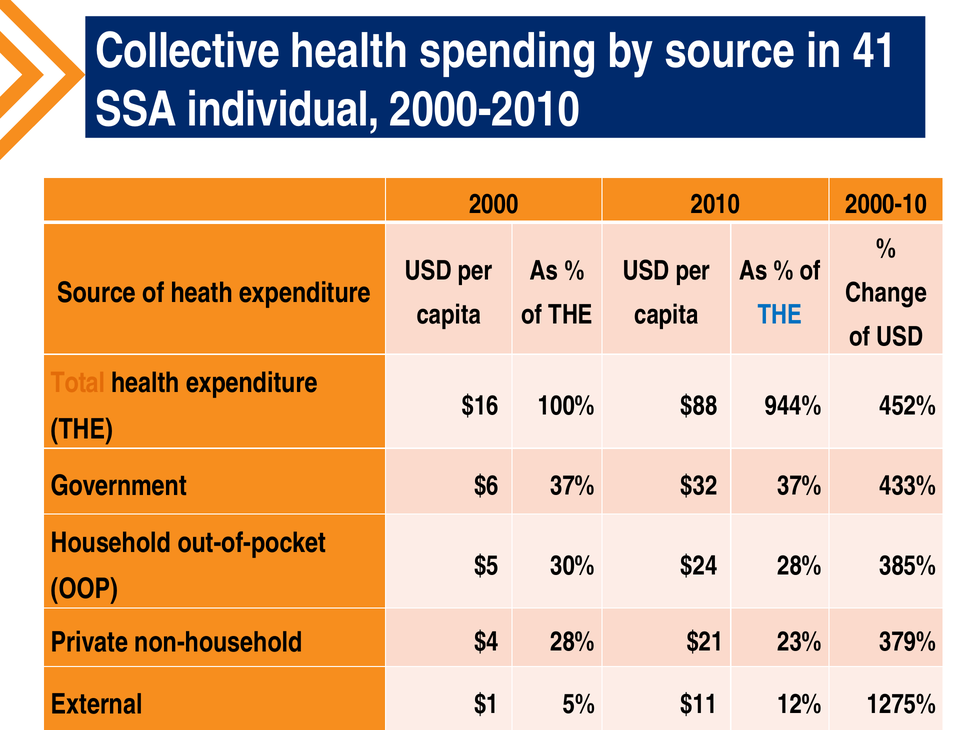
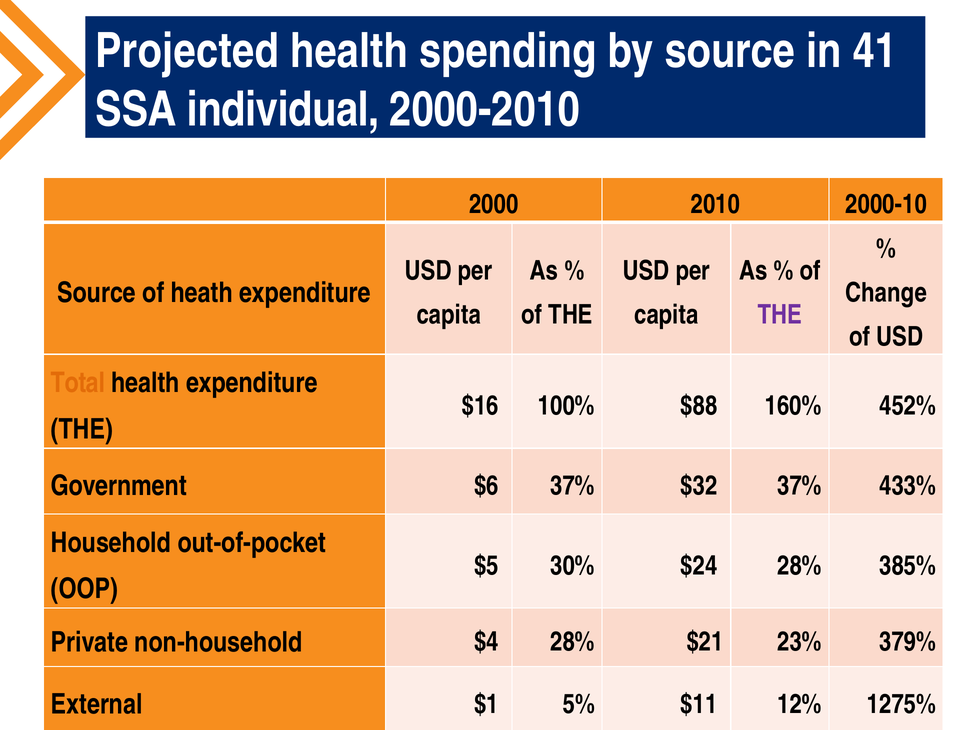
Collective: Collective -> Projected (187, 51)
THE colour: blue -> purple (780, 315)
944%: 944% -> 160% (793, 406)
